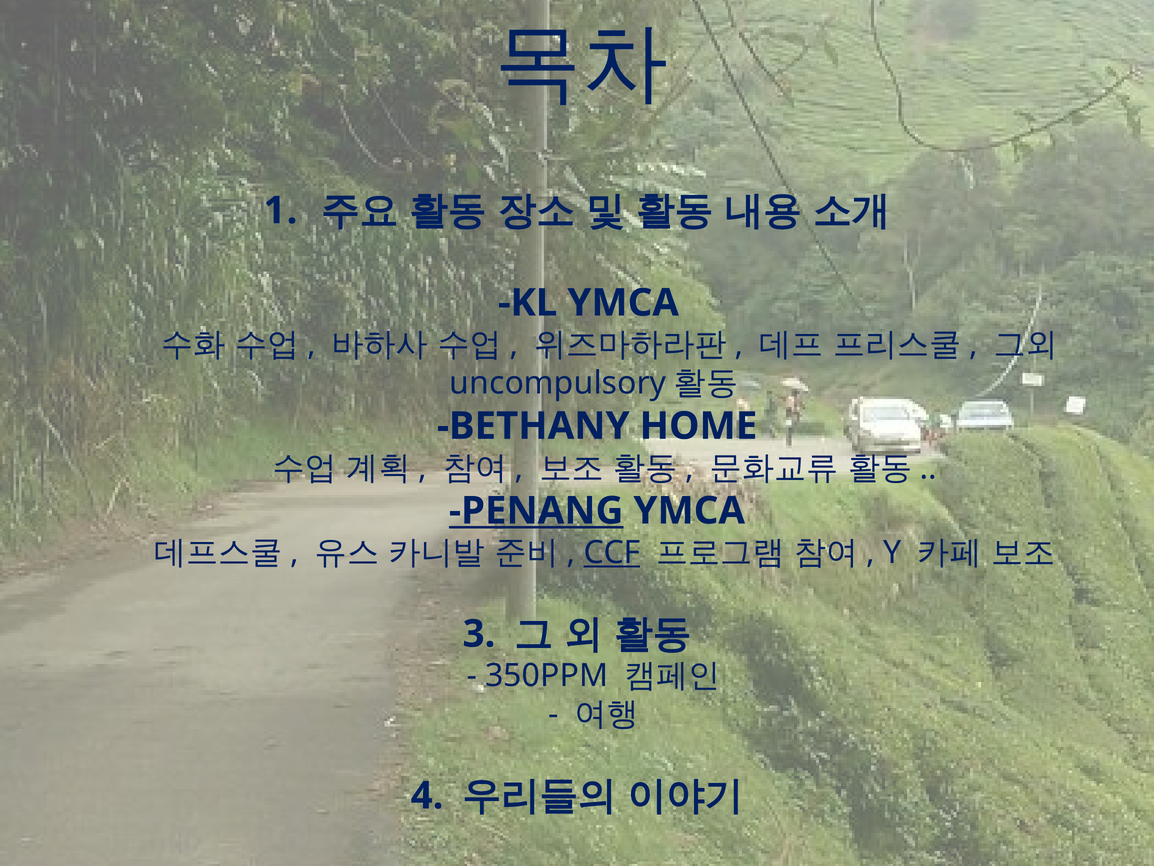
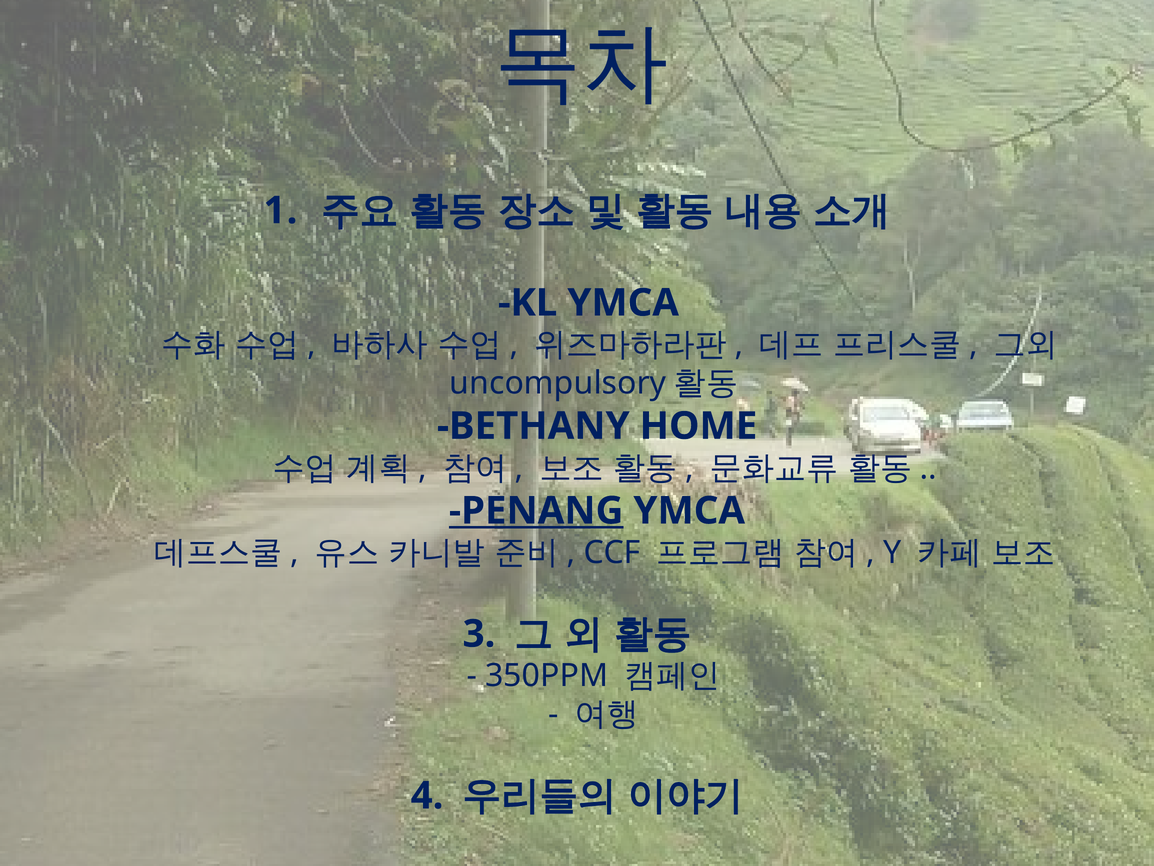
CCF underline: present -> none (612, 552)
